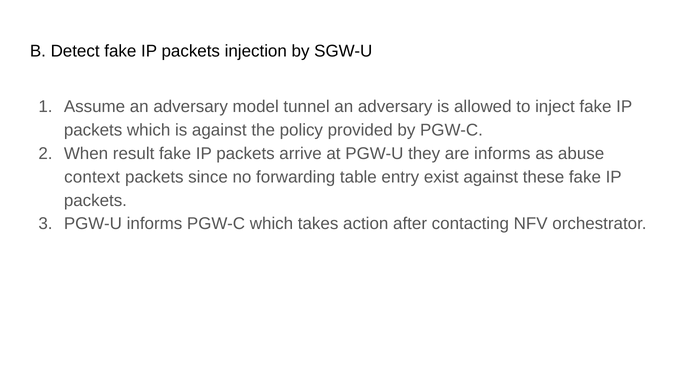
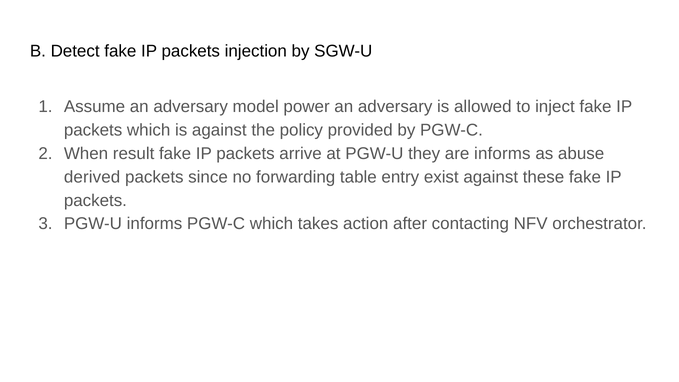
tunnel: tunnel -> power (307, 107)
context: context -> derived (92, 177)
